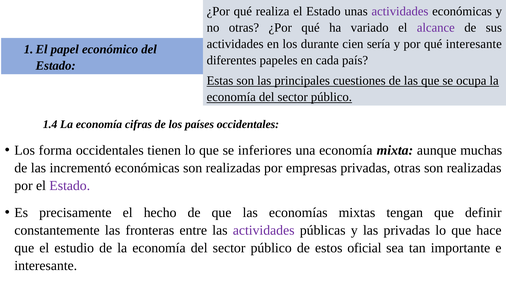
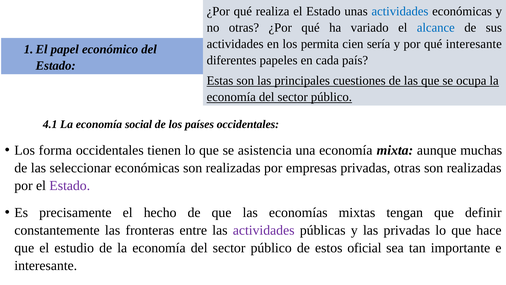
actividades colour: purple -> blue (400, 11)
alcance colour: purple -> blue (436, 28)
durante: durante -> permita (320, 44)
1.4: 1.4 -> 4.1 (50, 124)
cifras: cifras -> social (139, 124)
inferiores: inferiores -> asistencia (265, 150)
incrementó: incrementó -> seleccionar (80, 168)
